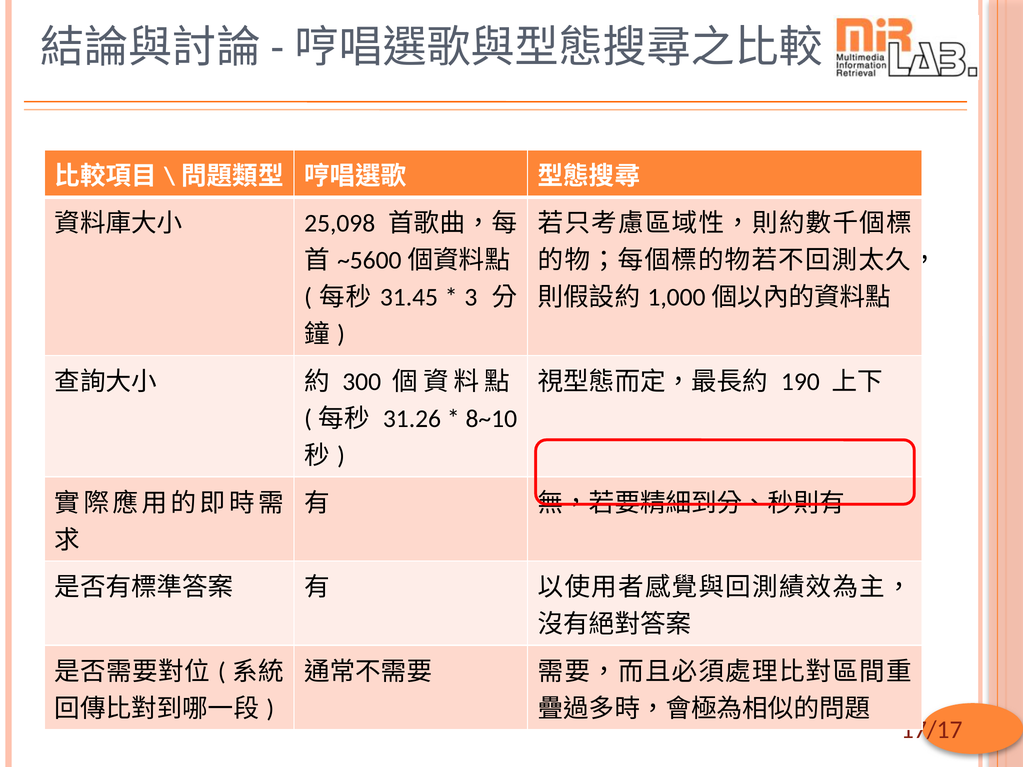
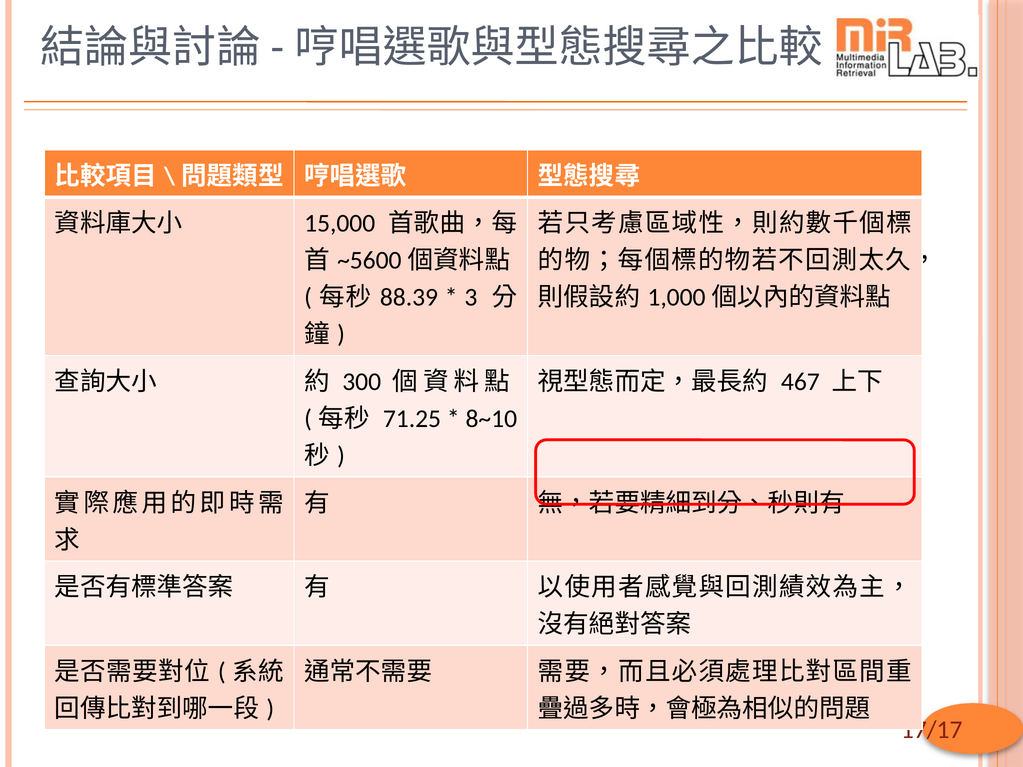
25,098: 25,098 -> 15,000 (340, 224)
31.45: 31.45 -> 88.39 (409, 298)
190: 190 -> 467 (800, 382)
31.26: 31.26 -> 71.25 (412, 419)
